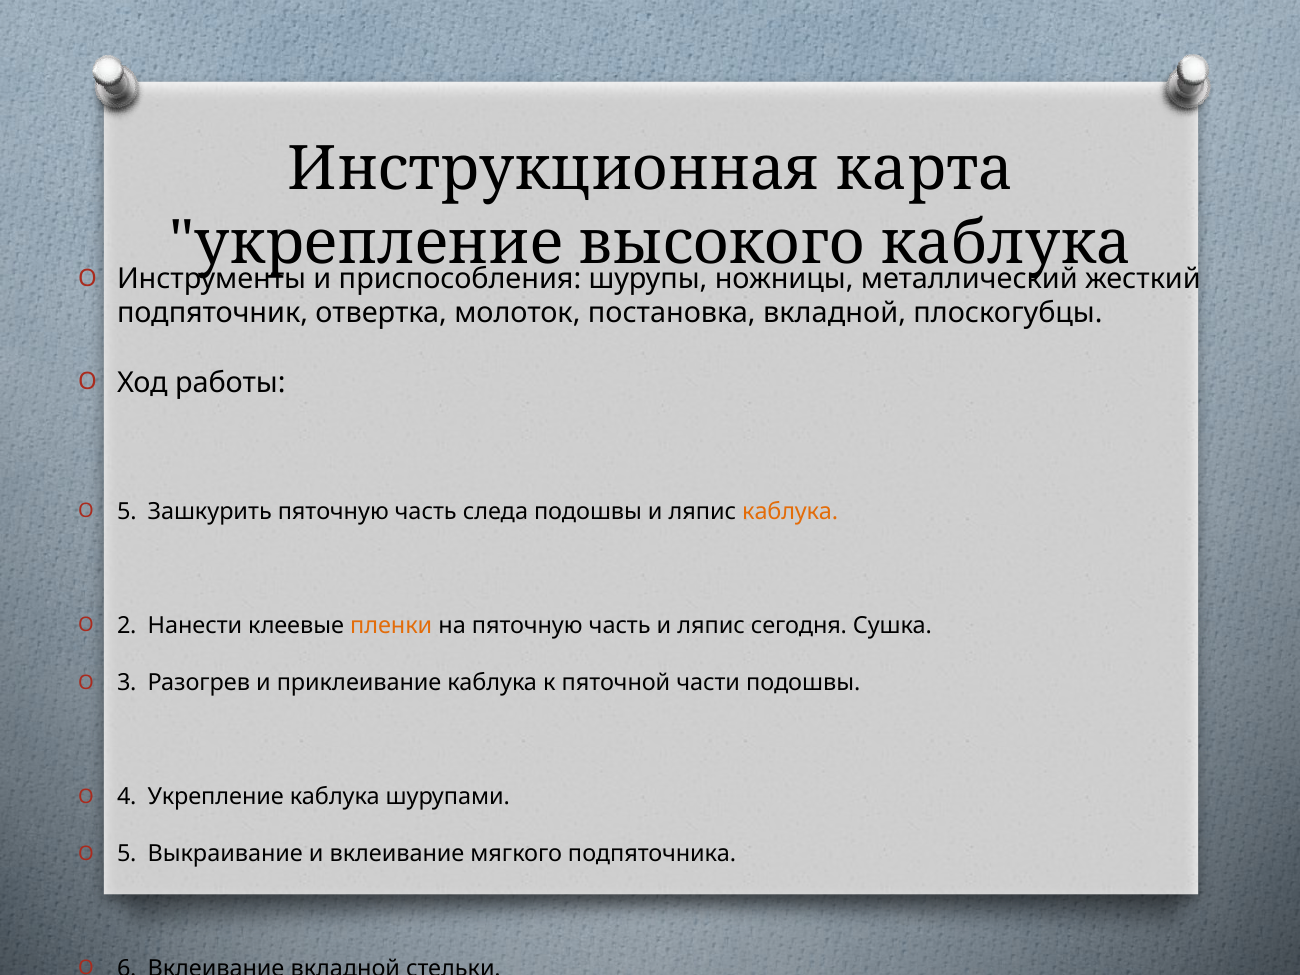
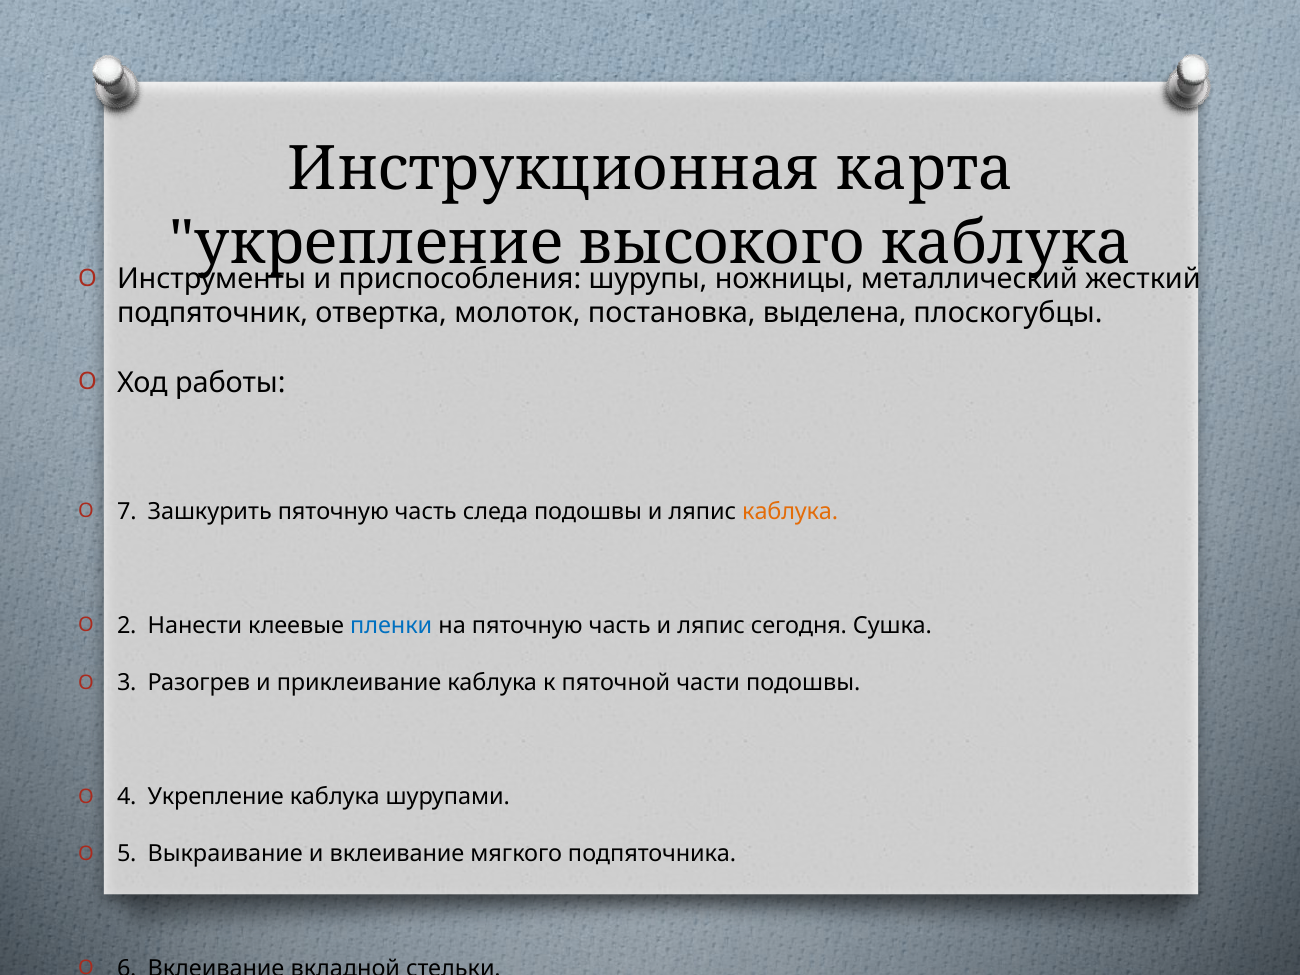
постановка вкладной: вкладной -> выделена (835, 313)
5: 5 -> 7 (127, 512)
пленки colour: orange -> blue (391, 626)
